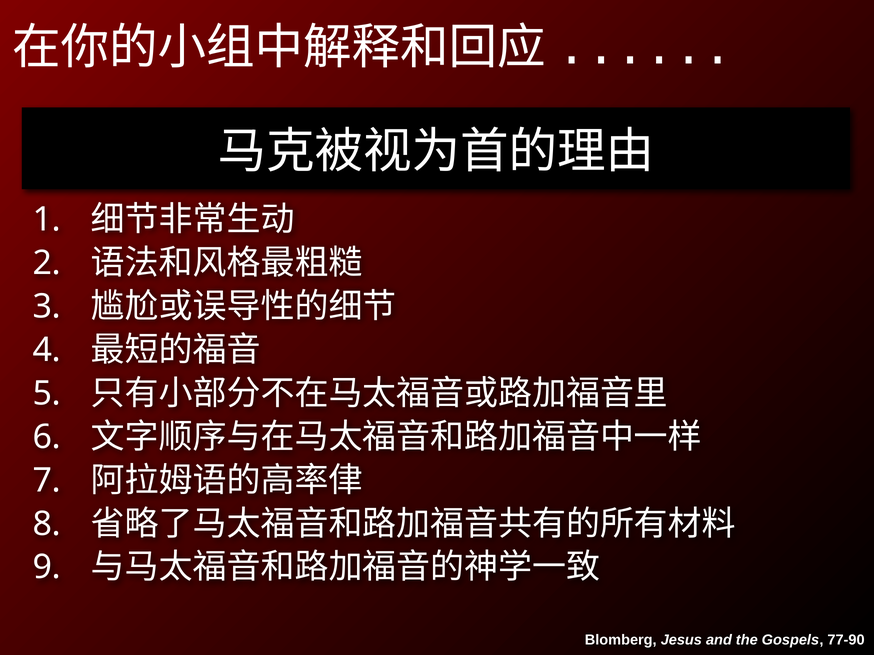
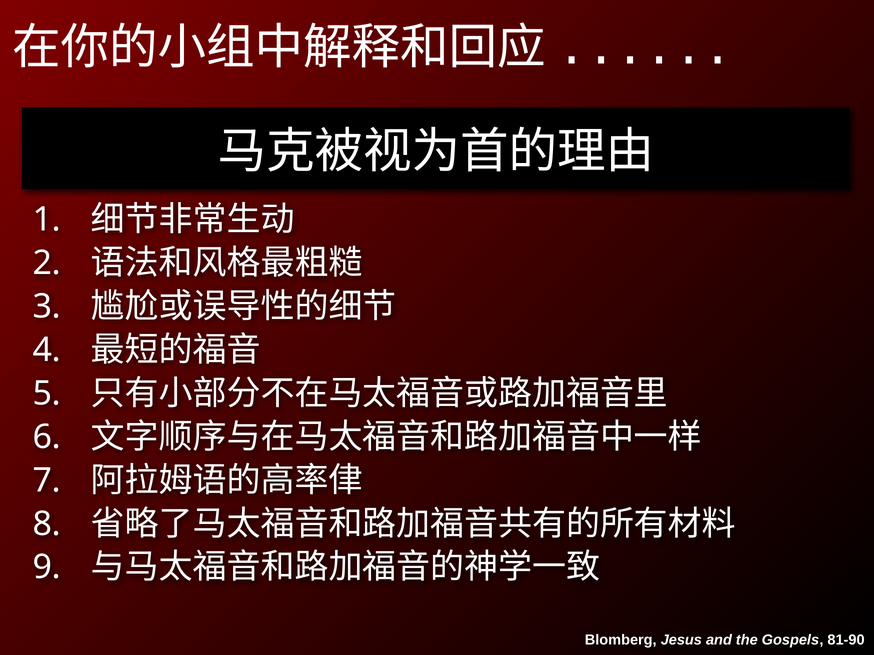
77-90: 77-90 -> 81-90 (846, 640)
